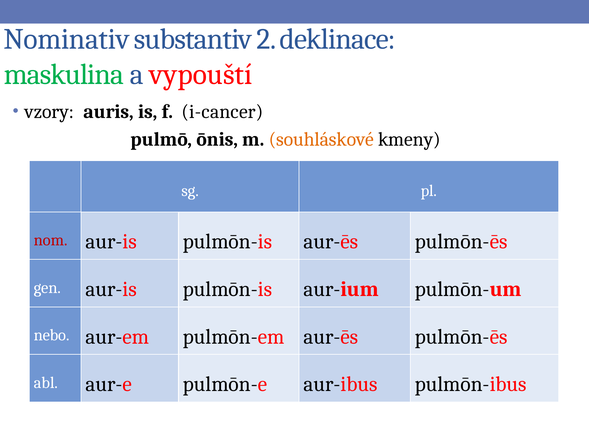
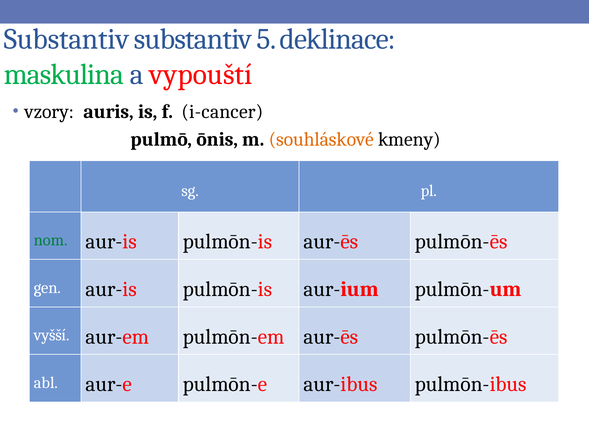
Nominativ: Nominativ -> Substantiv (66, 39)
2: 2 -> 5 (266, 39)
nom colour: red -> green (51, 240)
nebo: nebo -> vyšší (52, 335)
